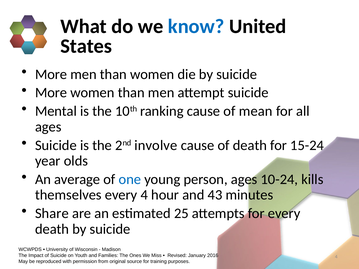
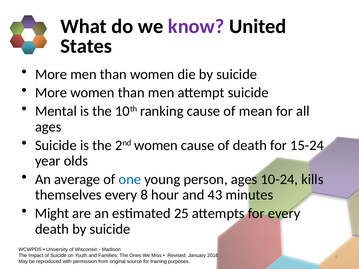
know colour: blue -> purple (196, 26)
2nd involve: involve -> women (156, 145)
every 4: 4 -> 8 (144, 195)
Share: Share -> Might (52, 214)
